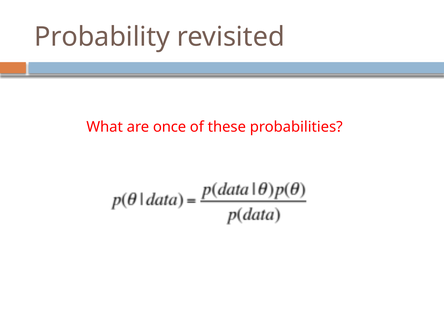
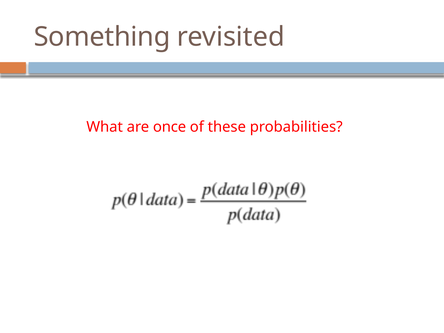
Probability: Probability -> Something (102, 37)
